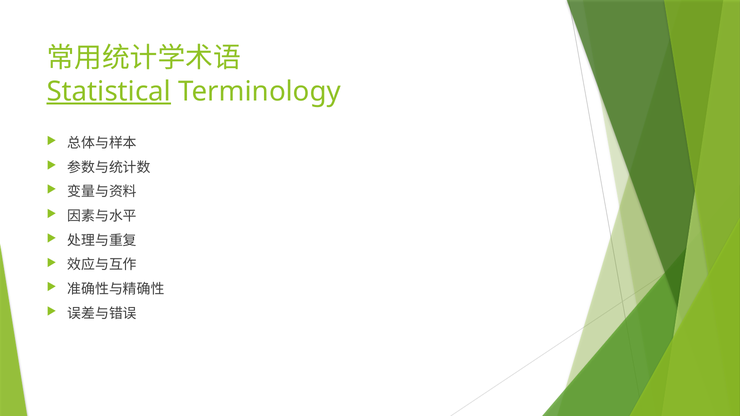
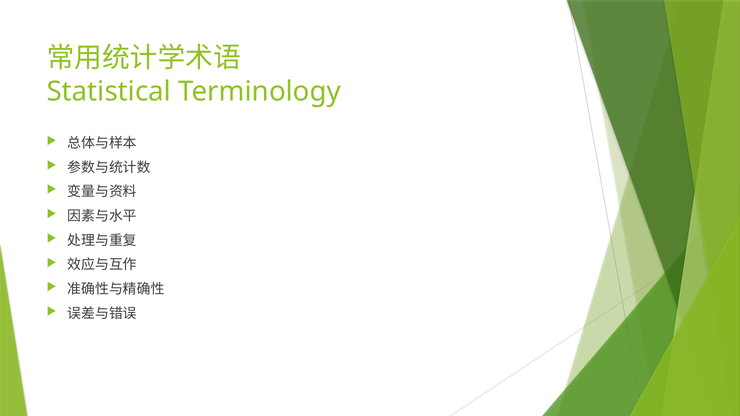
Statistical underline: present -> none (109, 92)
